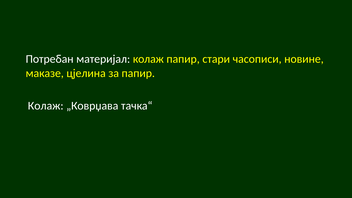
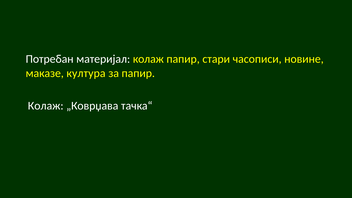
цјелина: цјелина -> култура (86, 73)
